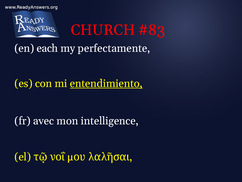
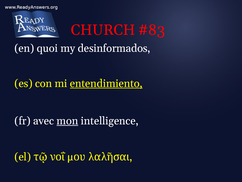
each: each -> quoi (47, 48)
perfectamente: perfectamente -> desinformados (114, 48)
mon underline: none -> present (67, 121)
